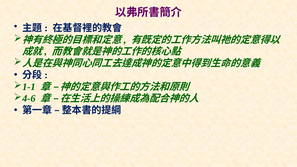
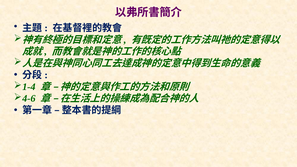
1-1: 1-1 -> 1-4 (29, 87)
